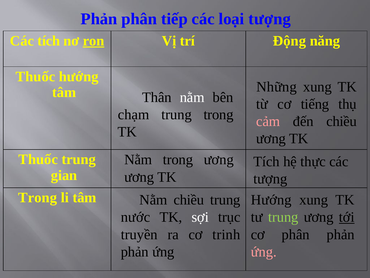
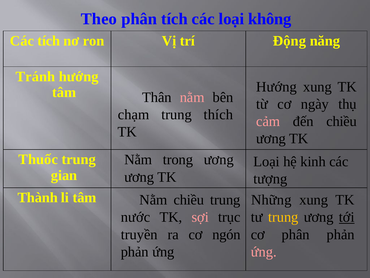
Phản: Phản -> Theo (99, 19)
phân tiếp: tiếp -> tích (174, 19)
loại tượng: tượng -> không (270, 19)
ron underline: present -> none (94, 41)
Thuốc: Thuốc -> Tránh (35, 76)
Những: Những -> Hướng (277, 87)
nằm colour: white -> pink (192, 97)
tiếng: tiếng -> ngày (315, 104)
trung trong: trong -> thích (218, 114)
Tích: Tích -> Loại (267, 161)
thực: thực -> kinh (313, 161)
Trong: Trong -> Thành (38, 197)
Hướng: Hướng -> Những (271, 200)
sợi colour: white -> pink (200, 217)
trung colour: light green -> yellow (283, 217)
trinh: trinh -> ngón (226, 234)
